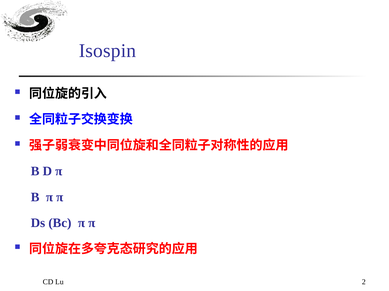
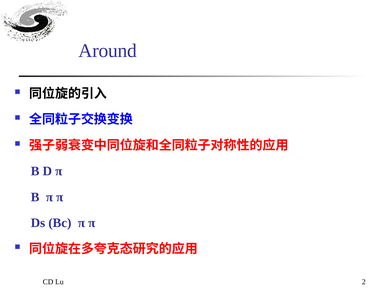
Isospin: Isospin -> Around (108, 51)
